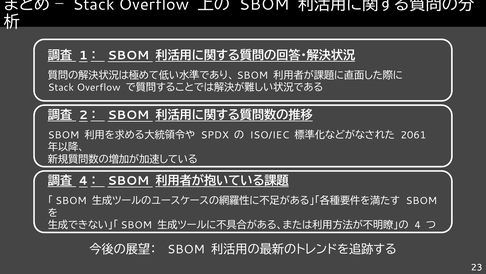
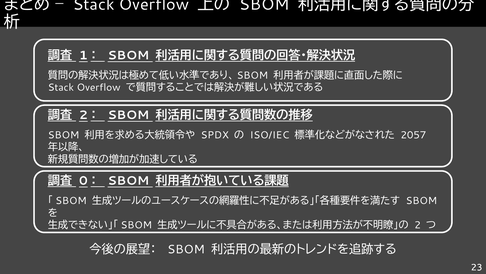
2061: 2061 -> 2057 (413, 135)
4: 4 -> 0 (83, 181)
4: 4 -> 2 (418, 225)
